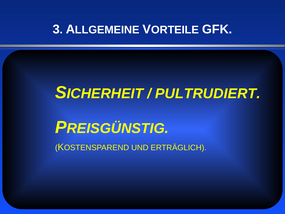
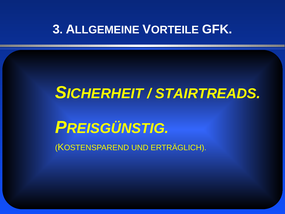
PULTRUDIERT: PULTRUDIERT -> STAIRTREADS (208, 93)
